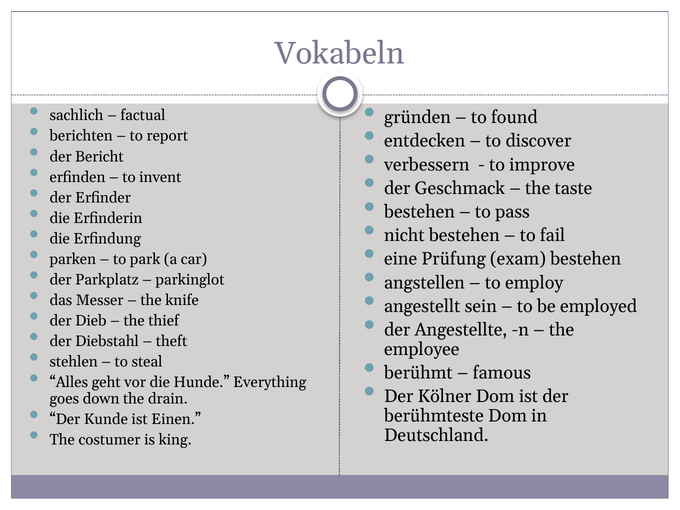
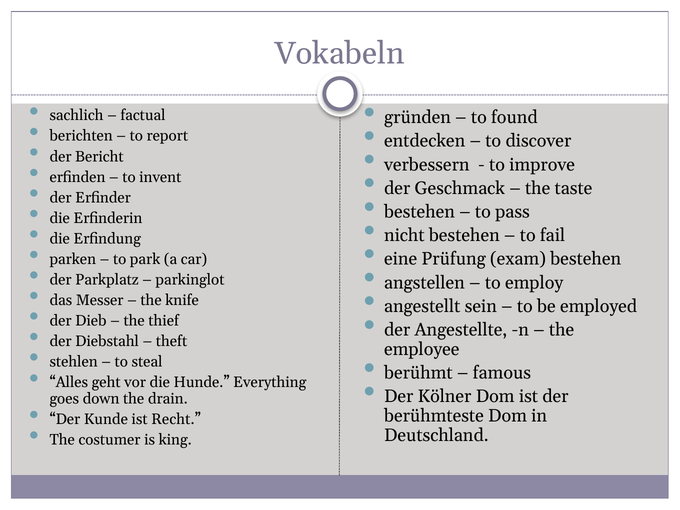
Einen: Einen -> Recht (176, 419)
